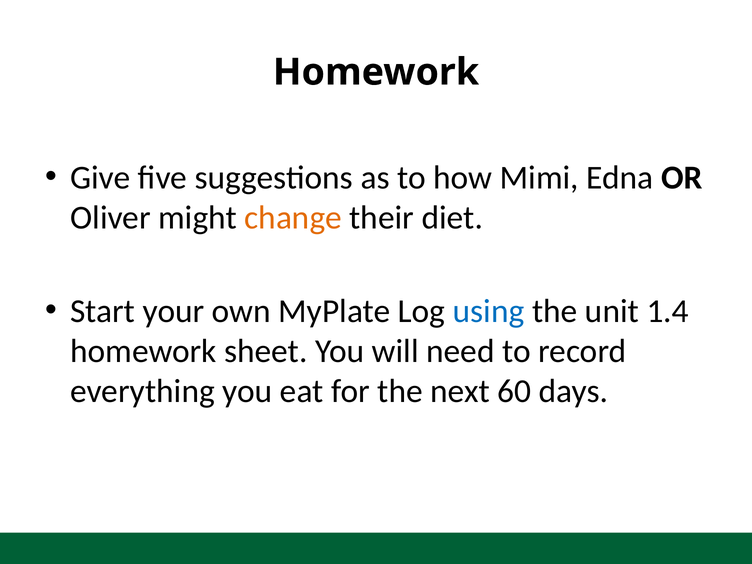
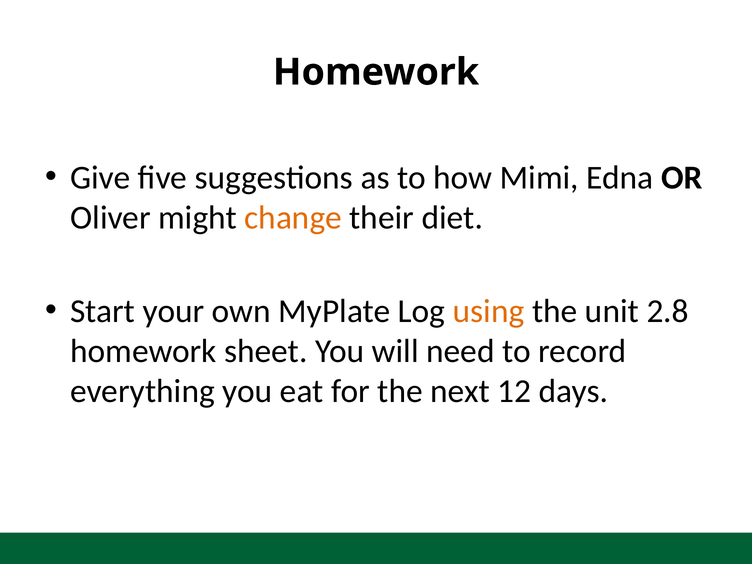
using colour: blue -> orange (489, 311)
1.4: 1.4 -> 2.8 (668, 311)
60: 60 -> 12 (514, 391)
